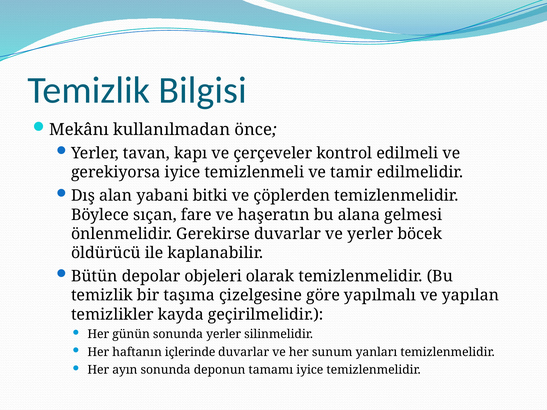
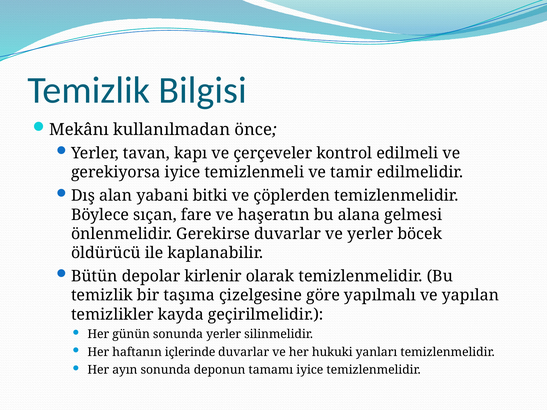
objeleri: objeleri -> kirlenir (213, 276)
sunum: sunum -> hukuki (332, 352)
